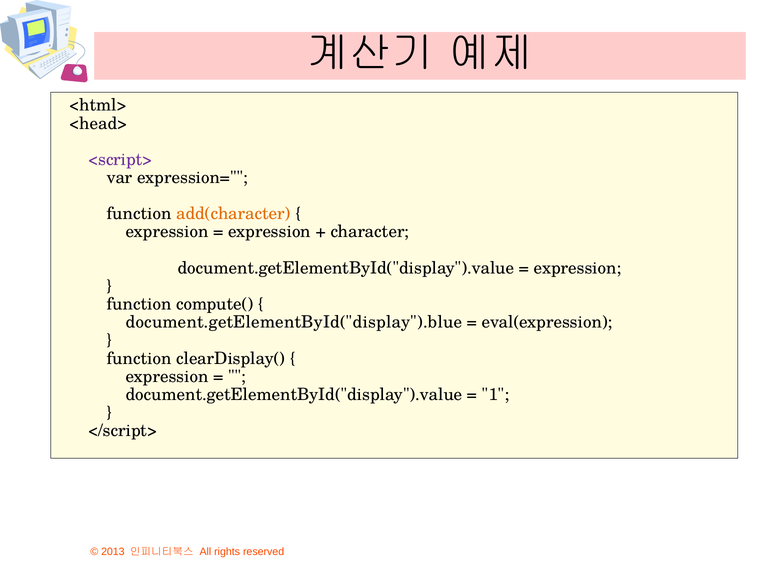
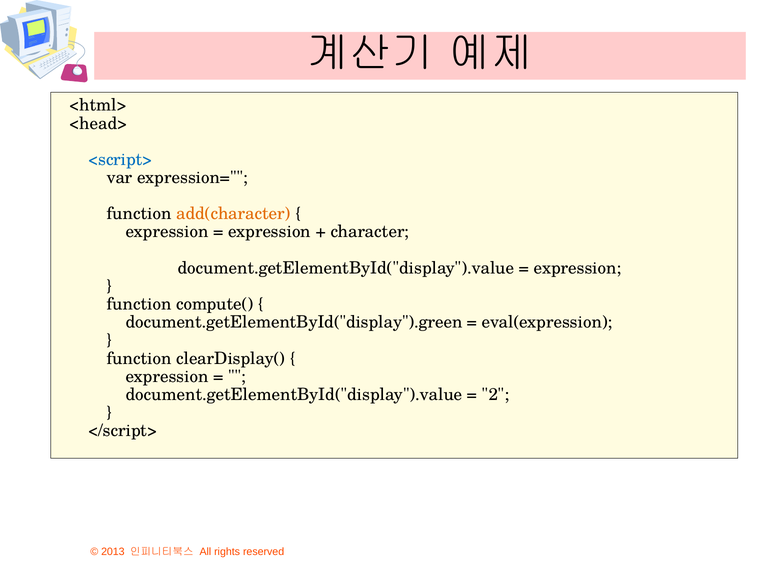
<script> colour: purple -> blue (120, 160)
document.getElementById("display").blue: document.getElementById("display").blue -> document.getElementById("display").green (294, 322)
1: 1 -> 2 (496, 394)
